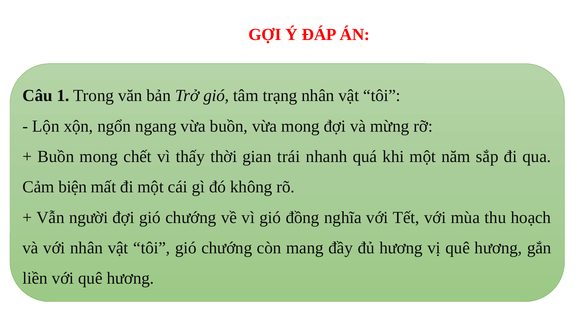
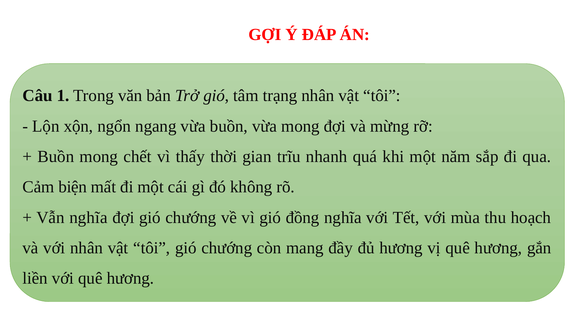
trái: trái -> trĩu (289, 156)
Vẫn người: người -> nghĩa (88, 217)
